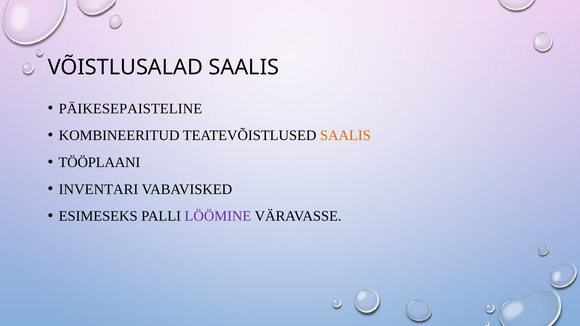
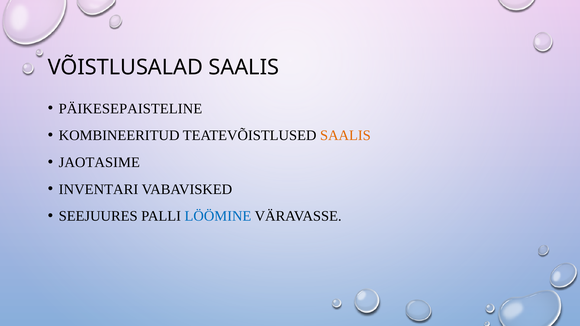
TÖÖPLAANI: TÖÖPLAANI -> JAOTASIME (99, 162)
ESIMESEKS: ESIMESEKS -> SEEJUURES (98, 216)
LÖÖMINE colour: purple -> blue (218, 216)
